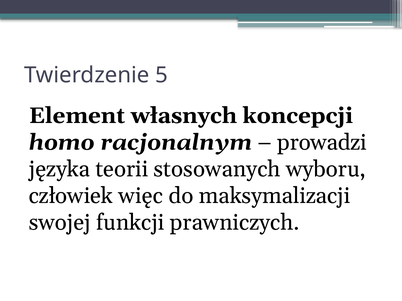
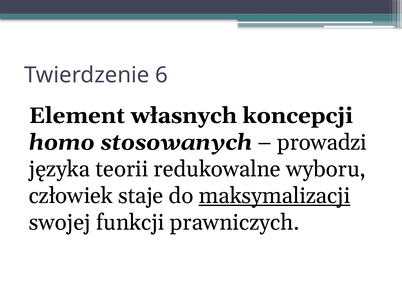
5: 5 -> 6 (162, 75)
racjonalnym: racjonalnym -> stosowanych (176, 143)
stosowanych: stosowanych -> redukowalne (217, 169)
więc: więc -> staje (141, 196)
maksymalizacji underline: none -> present (275, 196)
